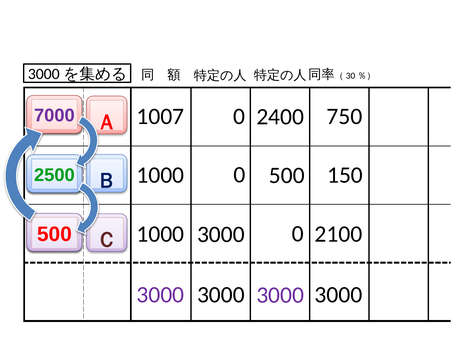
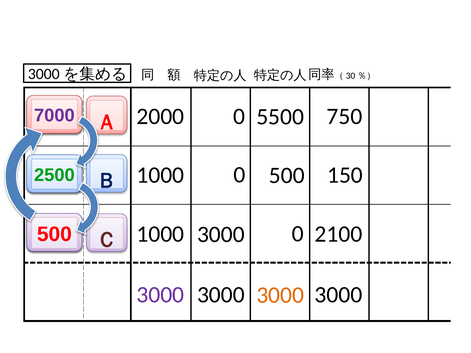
1007: 1007 -> 2000 (160, 116)
2400: 2400 -> 5500 (280, 117)
3000 colour: purple -> orange (280, 295)
